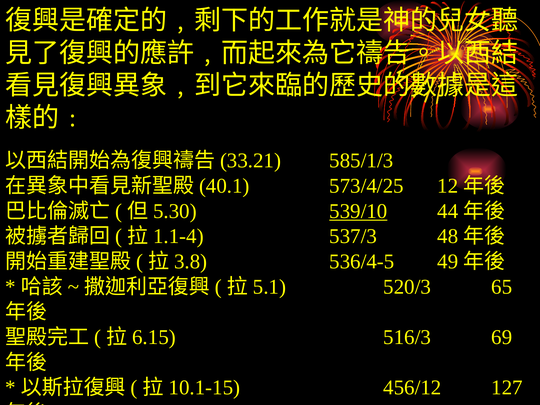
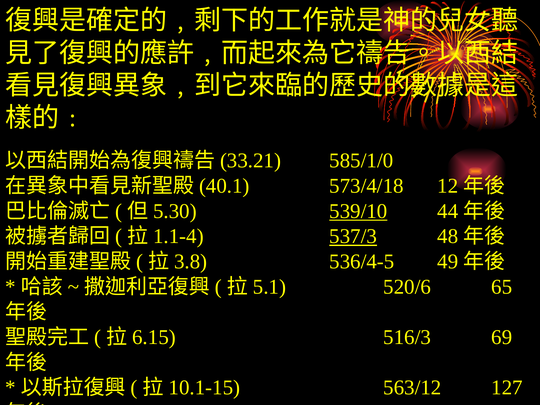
585/1/3: 585/1/3 -> 585/1/0 (361, 161)
573/4/25: 573/4/25 -> 573/4/18 (367, 186)
537/3 underline: none -> present (353, 236)
520/3: 520/3 -> 520/6 (407, 287)
456/12: 456/12 -> 563/12 (412, 388)
